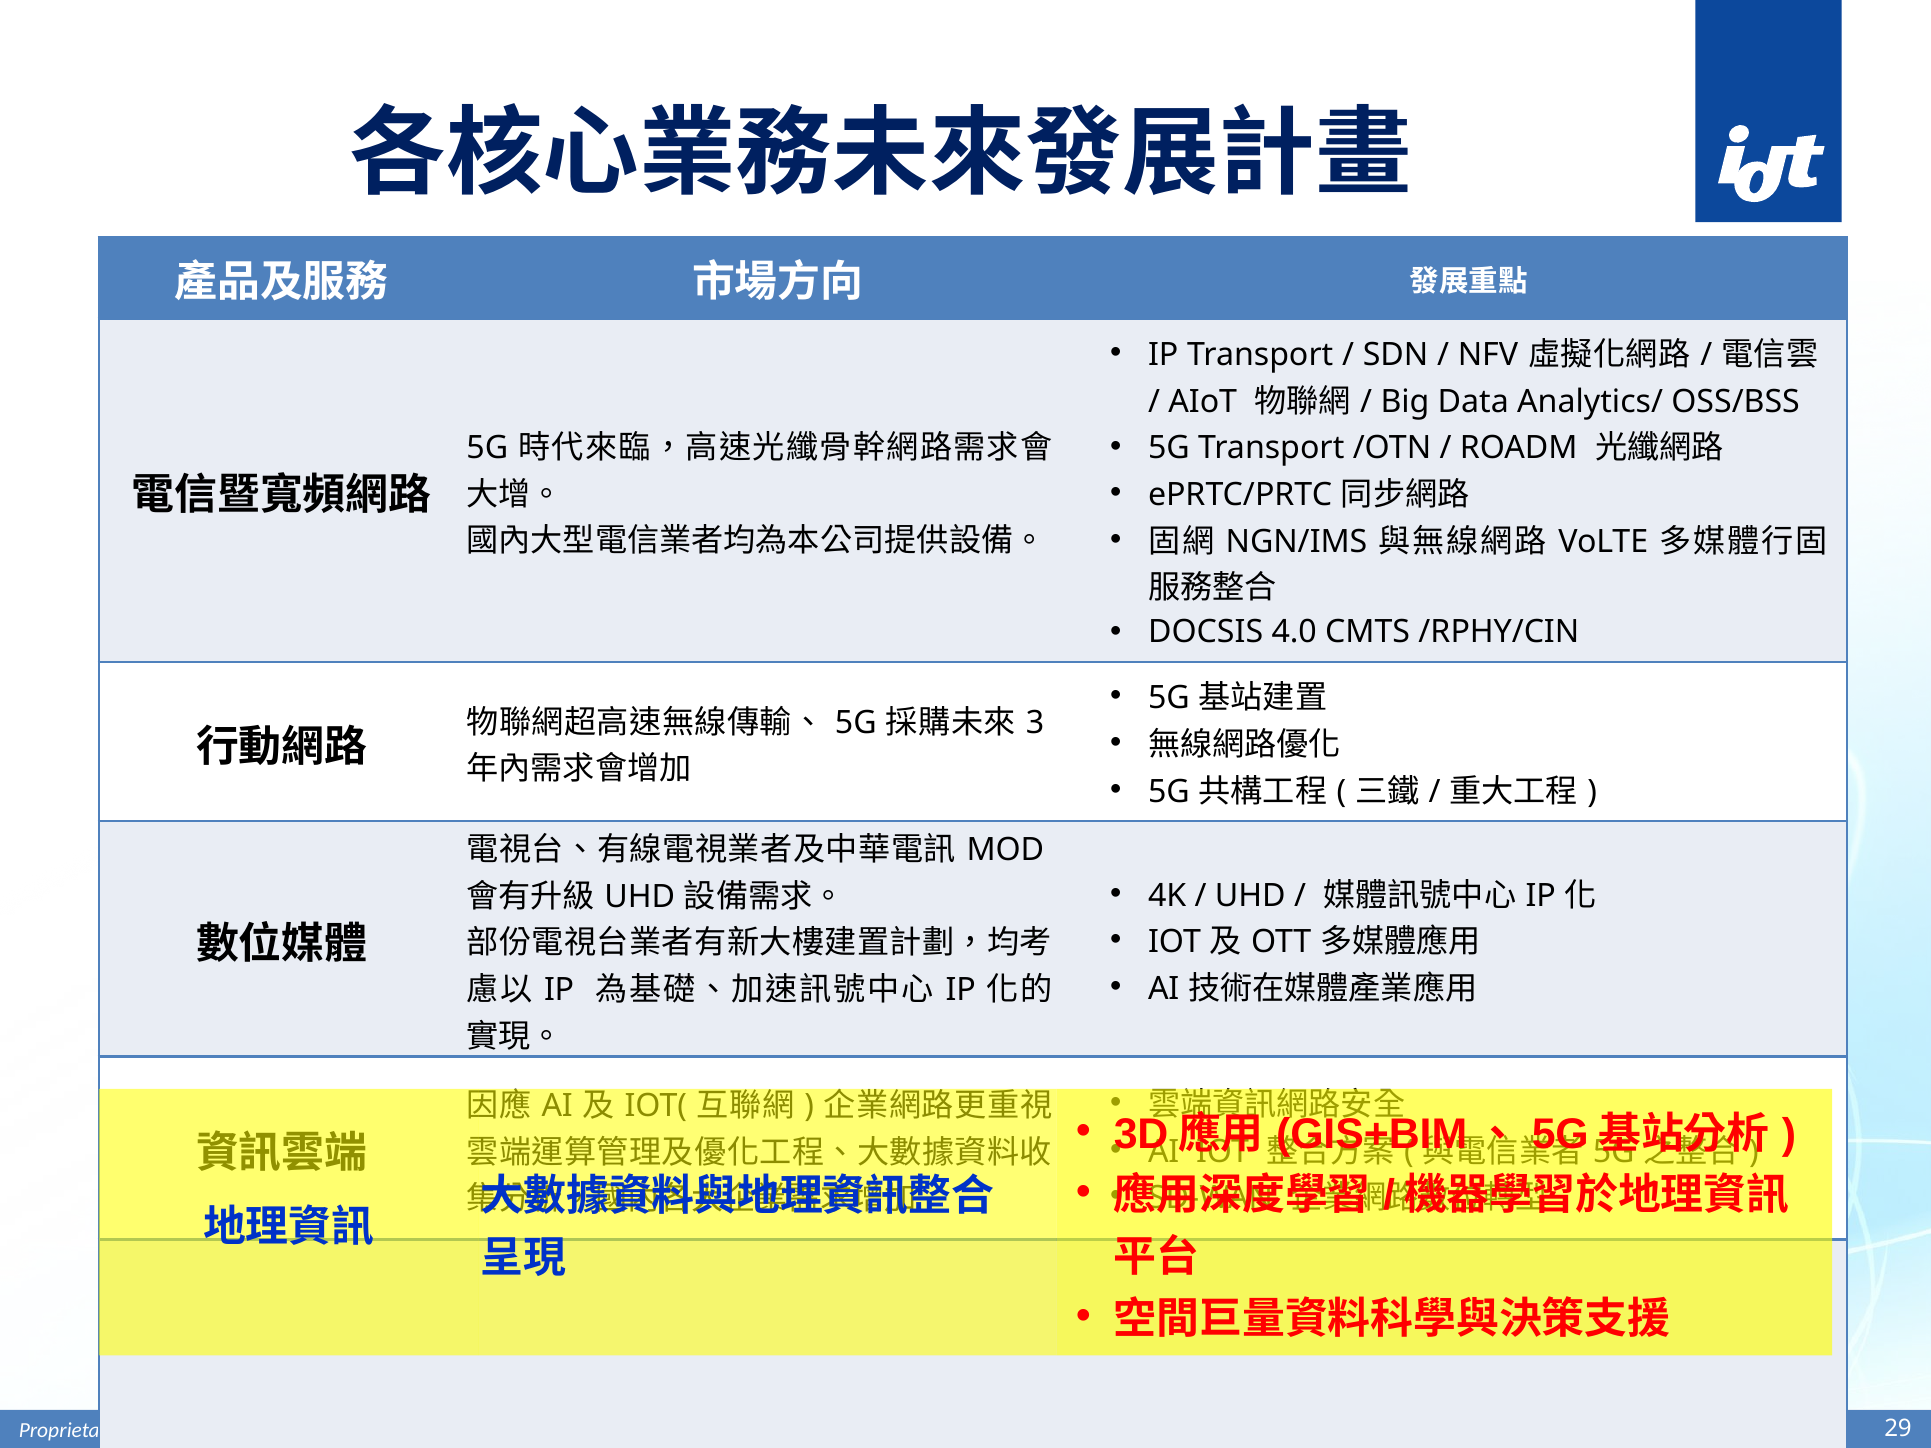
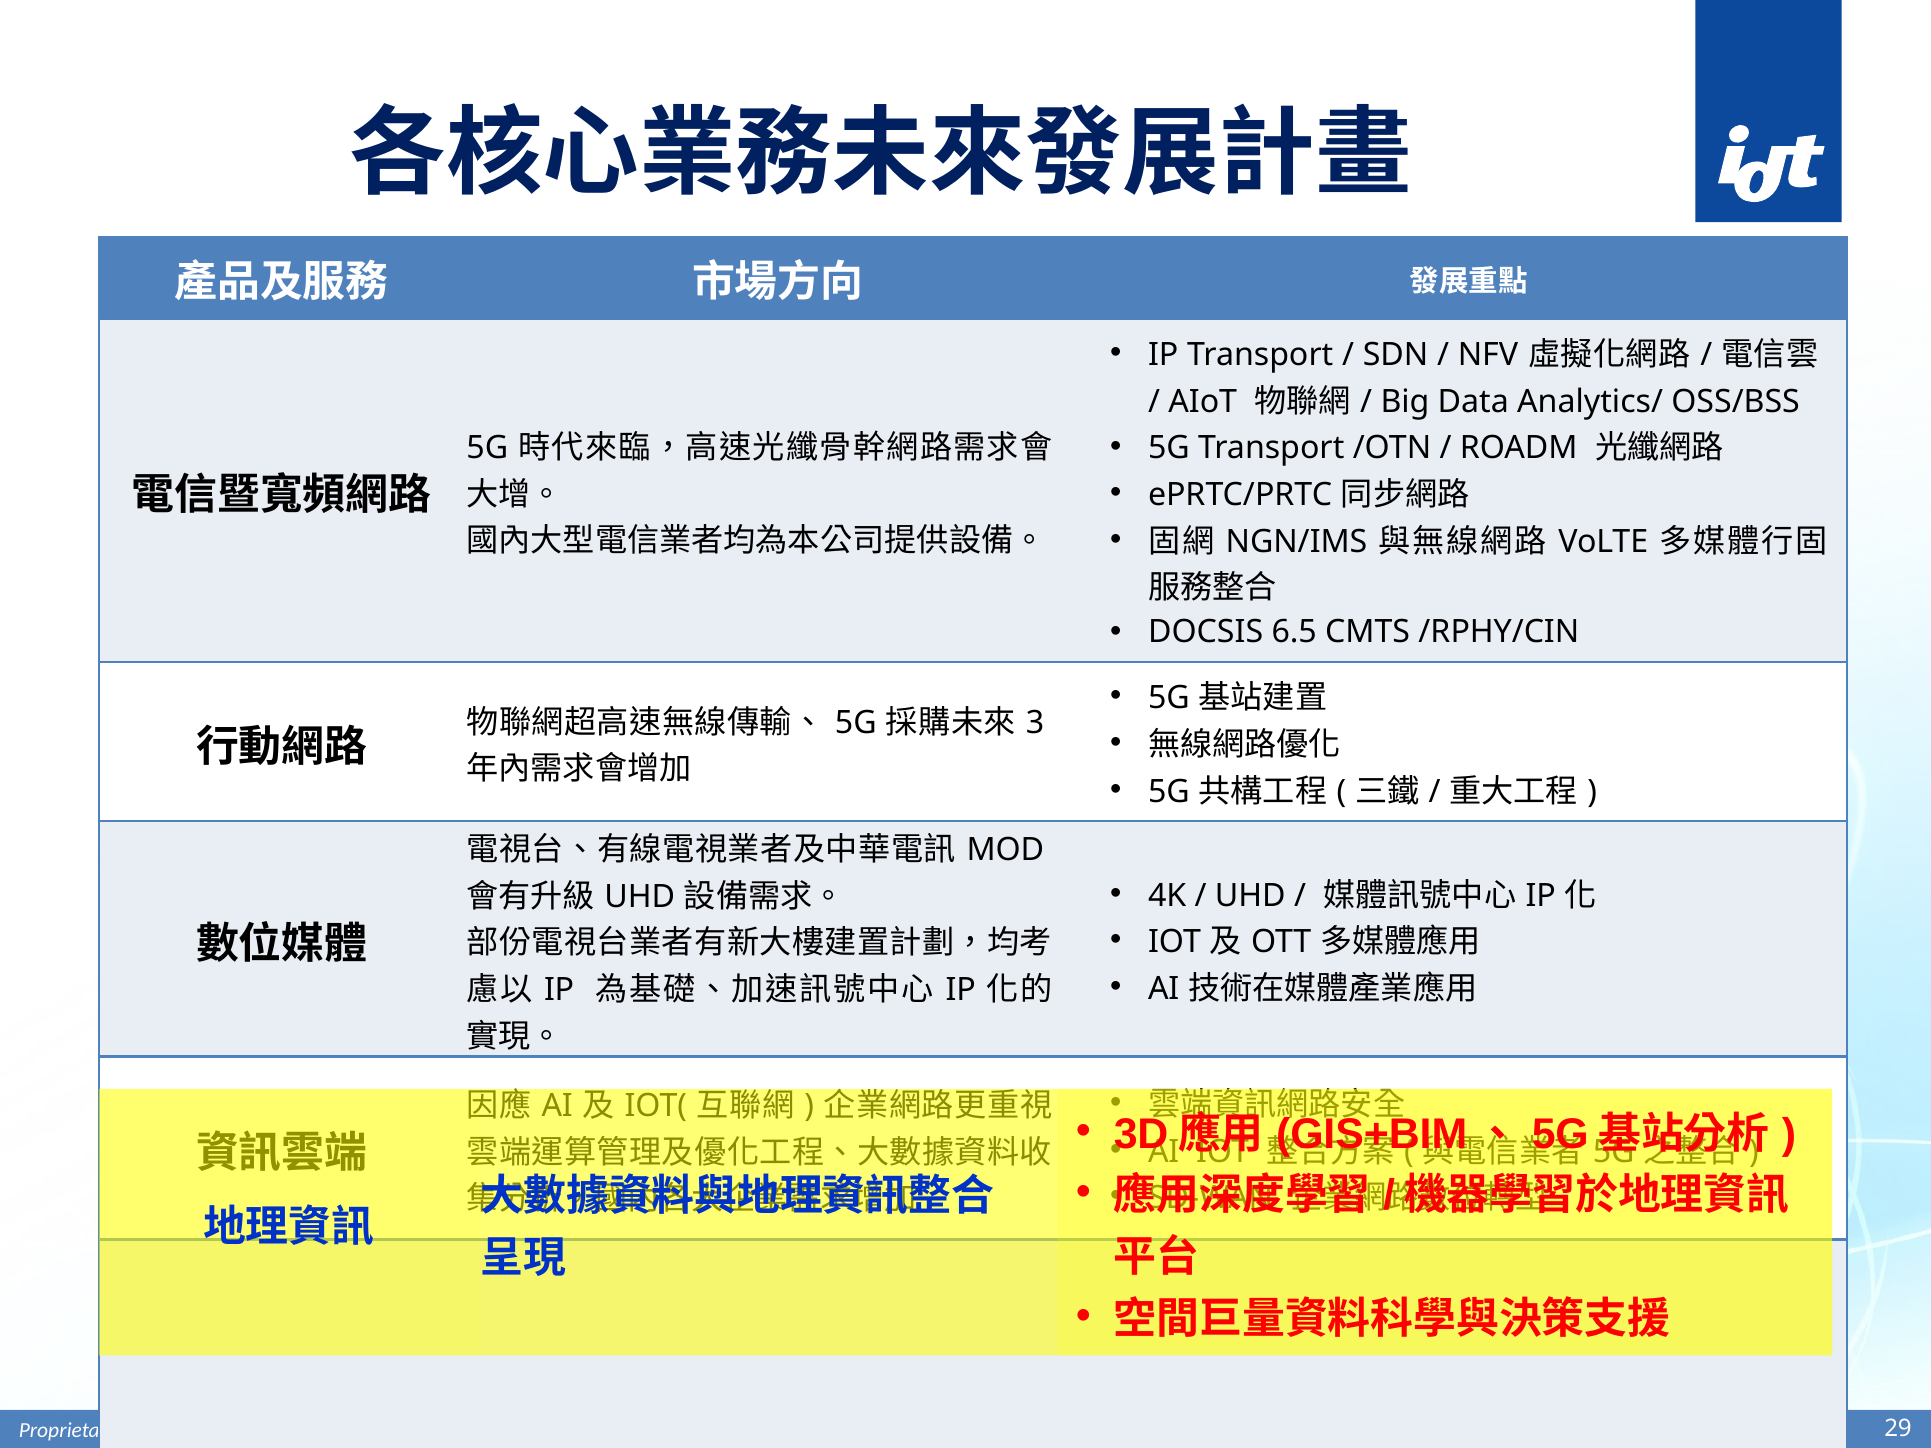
4.0: 4.0 -> 6.5 (1294, 632)
